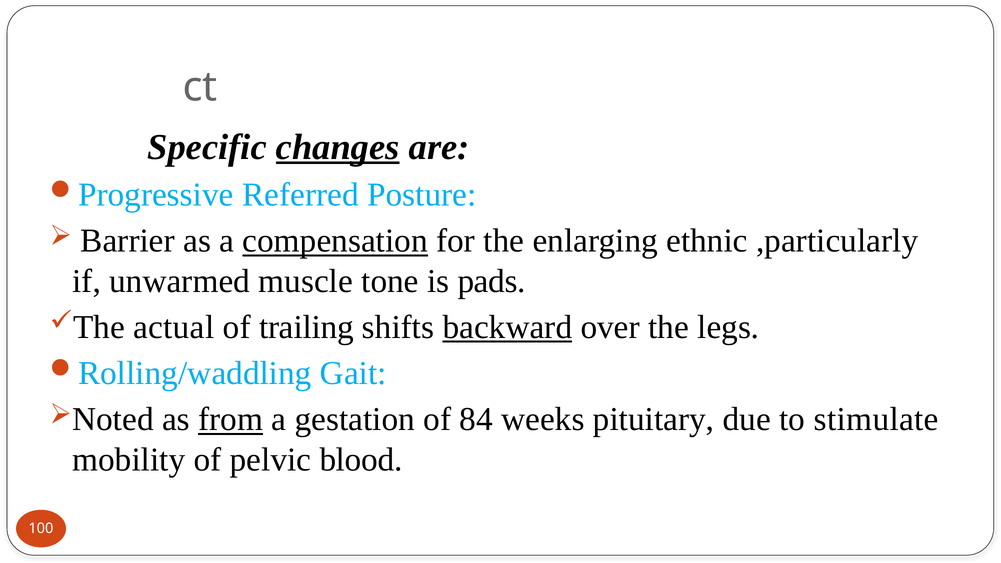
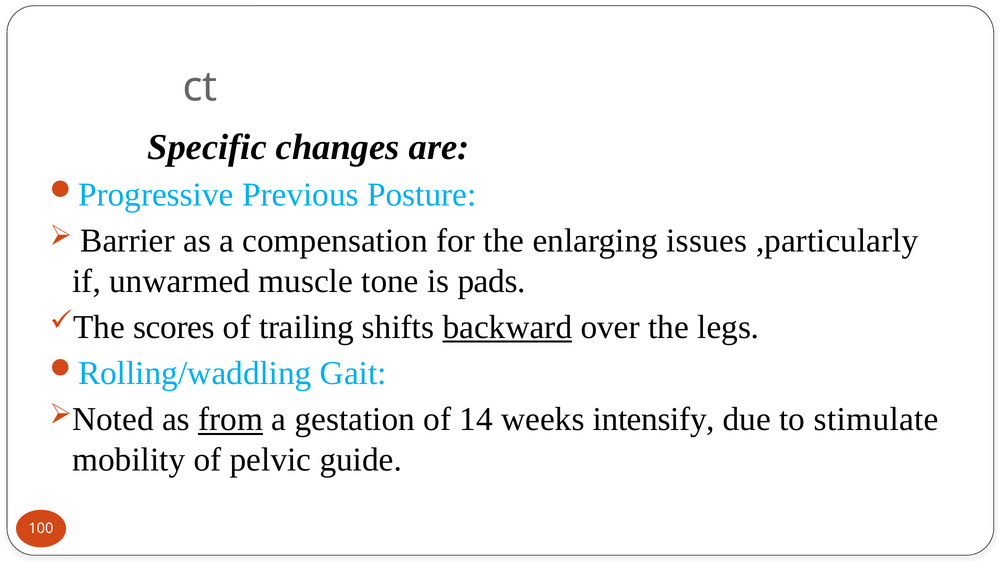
changes underline: present -> none (338, 147)
Referred: Referred -> Previous (300, 195)
compensation underline: present -> none (335, 241)
ethnic: ethnic -> issues (707, 241)
actual: actual -> scores (174, 327)
84: 84 -> 14 (476, 419)
pituitary: pituitary -> intensify (654, 419)
blood: blood -> guide (361, 460)
